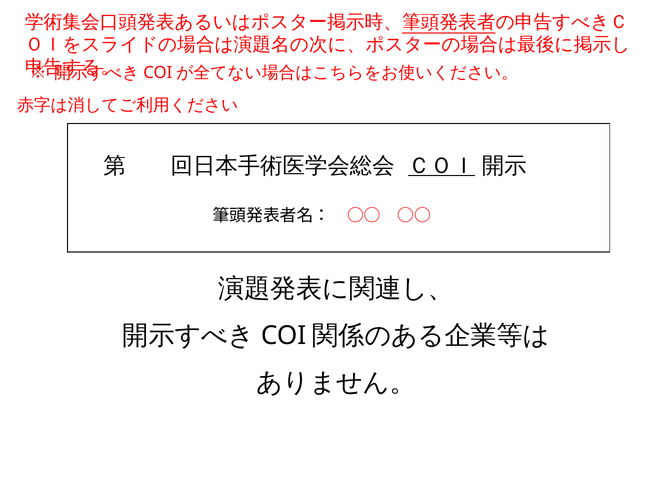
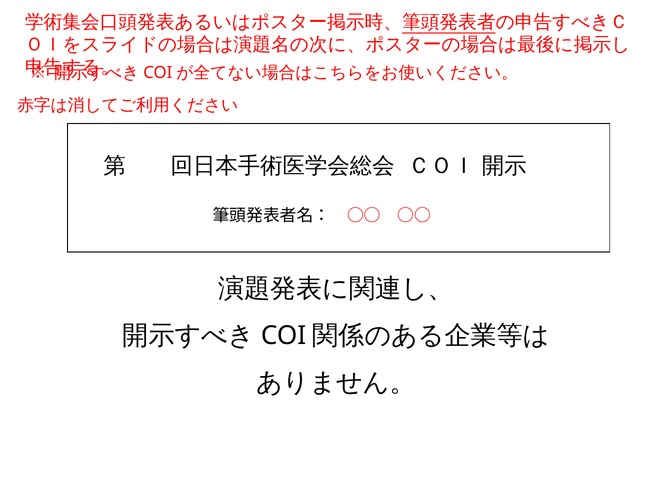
ＣＯＩ underline: present -> none (442, 166)
